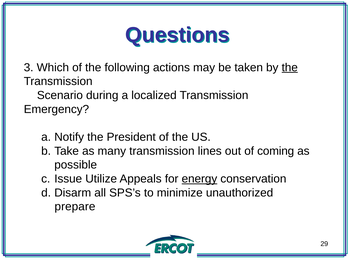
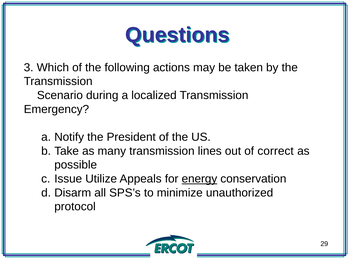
the underline: present -> none (290, 68)
coming: coming -> correct (276, 151)
prepare: prepare -> protocol (75, 207)
